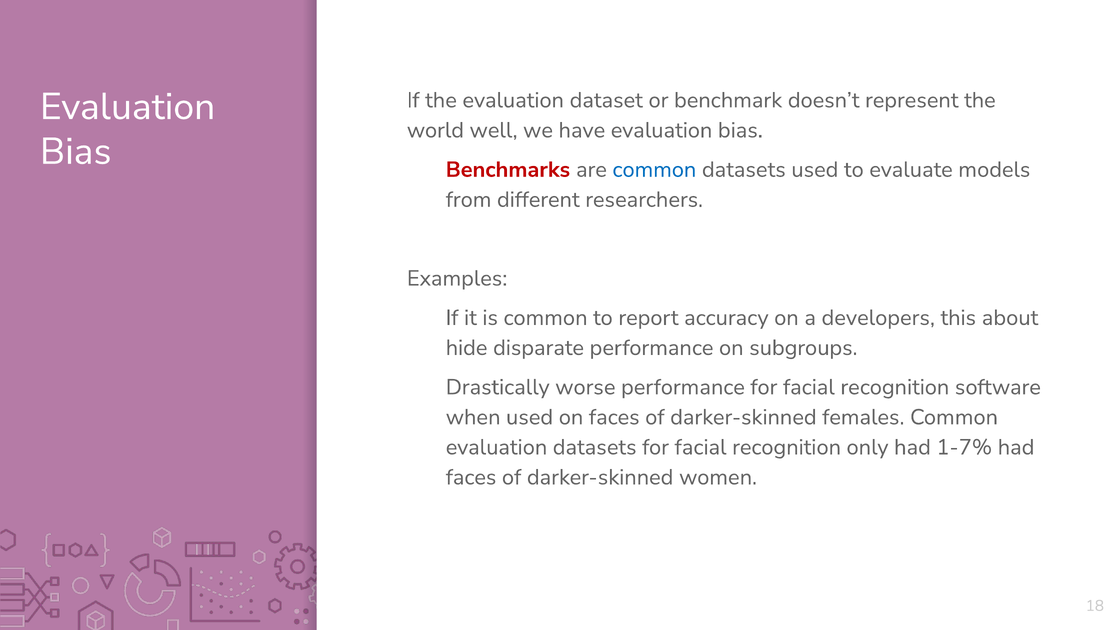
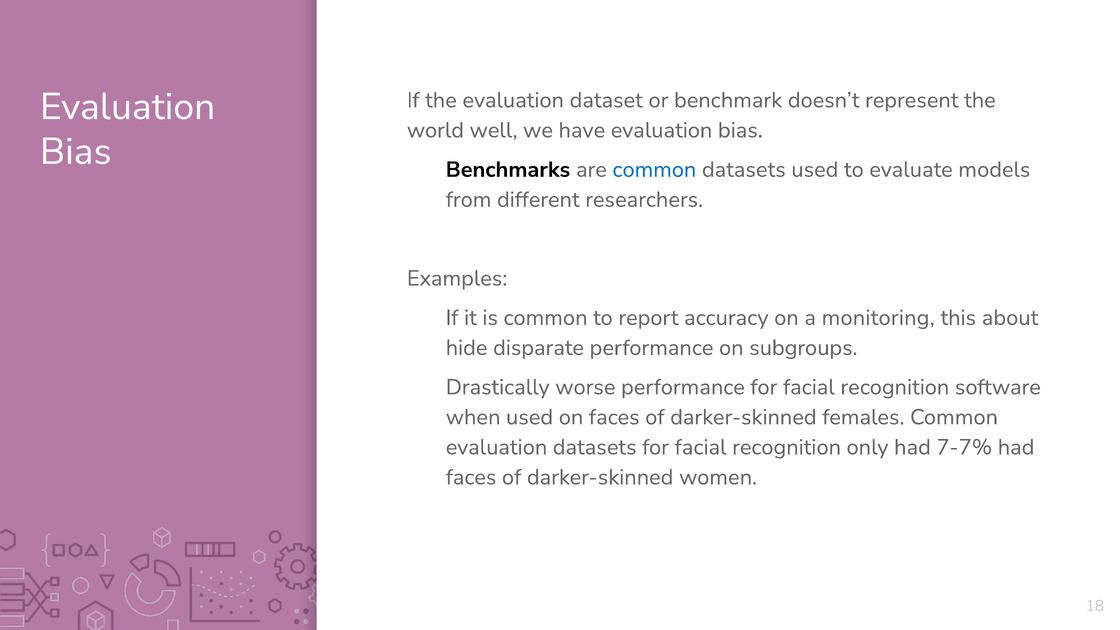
Benchmarks colour: red -> black (508, 170)
developers: developers -> monitoring (878, 318)
1-7%: 1-7% -> 7-7% (964, 447)
